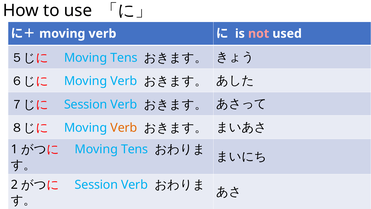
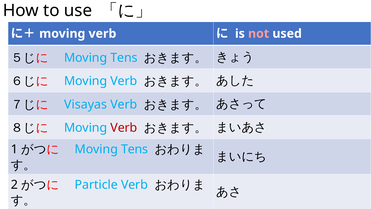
Session: Session -> Visayas (86, 104)
Verb colour: orange -> red (124, 128)
Session: Session -> Particle (96, 184)
